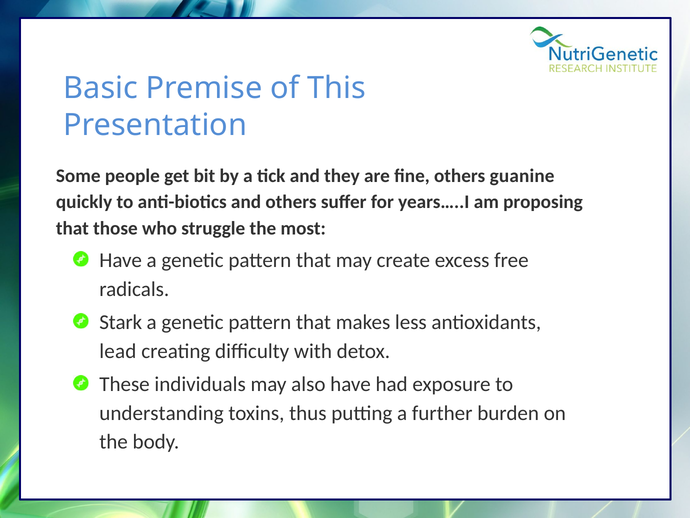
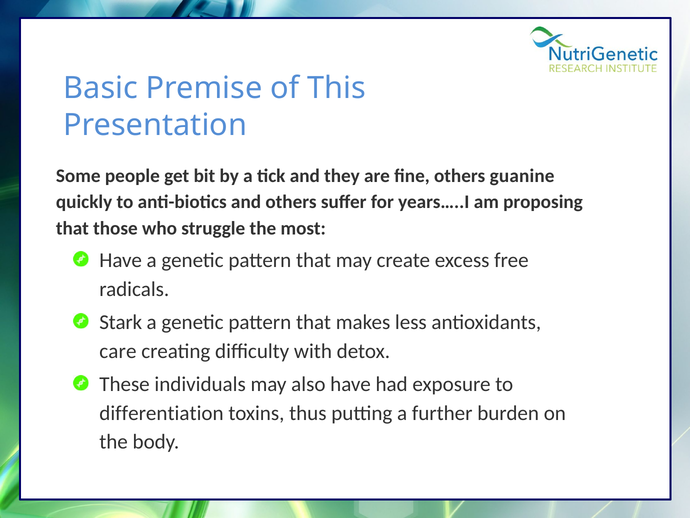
lead: lead -> care (118, 351)
understanding: understanding -> differentiation (161, 413)
